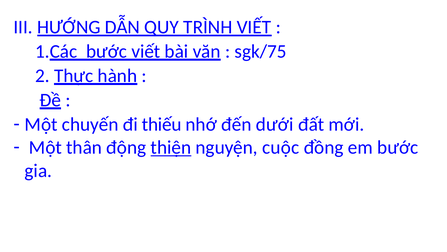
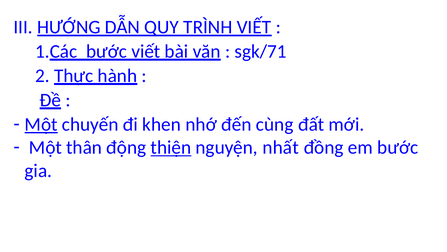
sgk/75: sgk/75 -> sgk/71 (261, 51)
Một underline: none -> present (41, 124)
thiếu: thiếu -> khen (162, 124)
dưới: dưới -> cùng (275, 124)
cuộc: cuộc -> nhất (281, 147)
